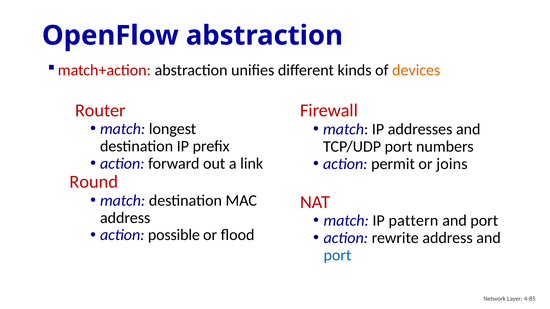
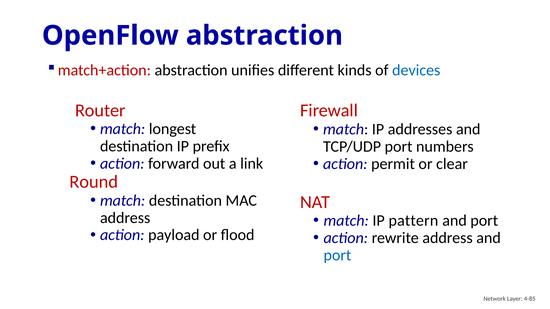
devices colour: orange -> blue (416, 70)
joins: joins -> clear (452, 164)
possible: possible -> payload (174, 235)
